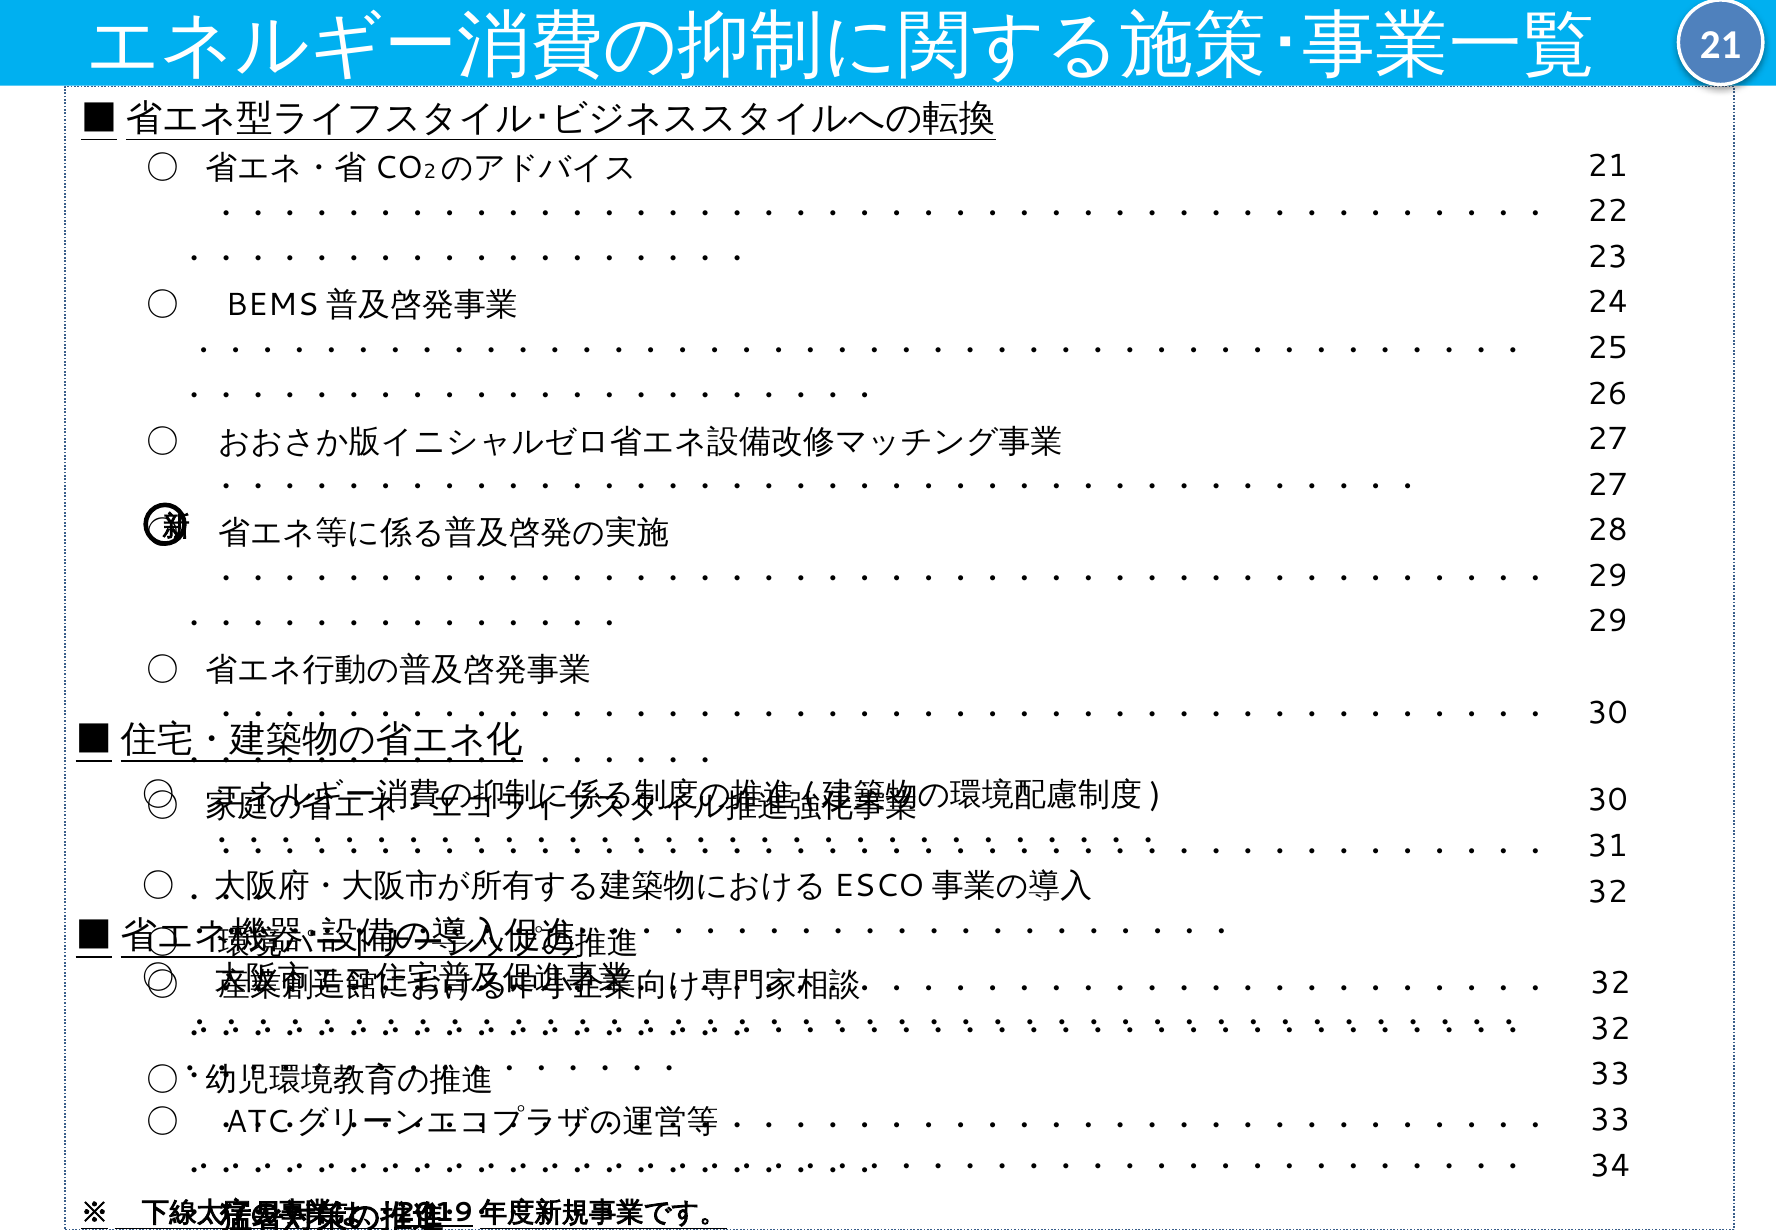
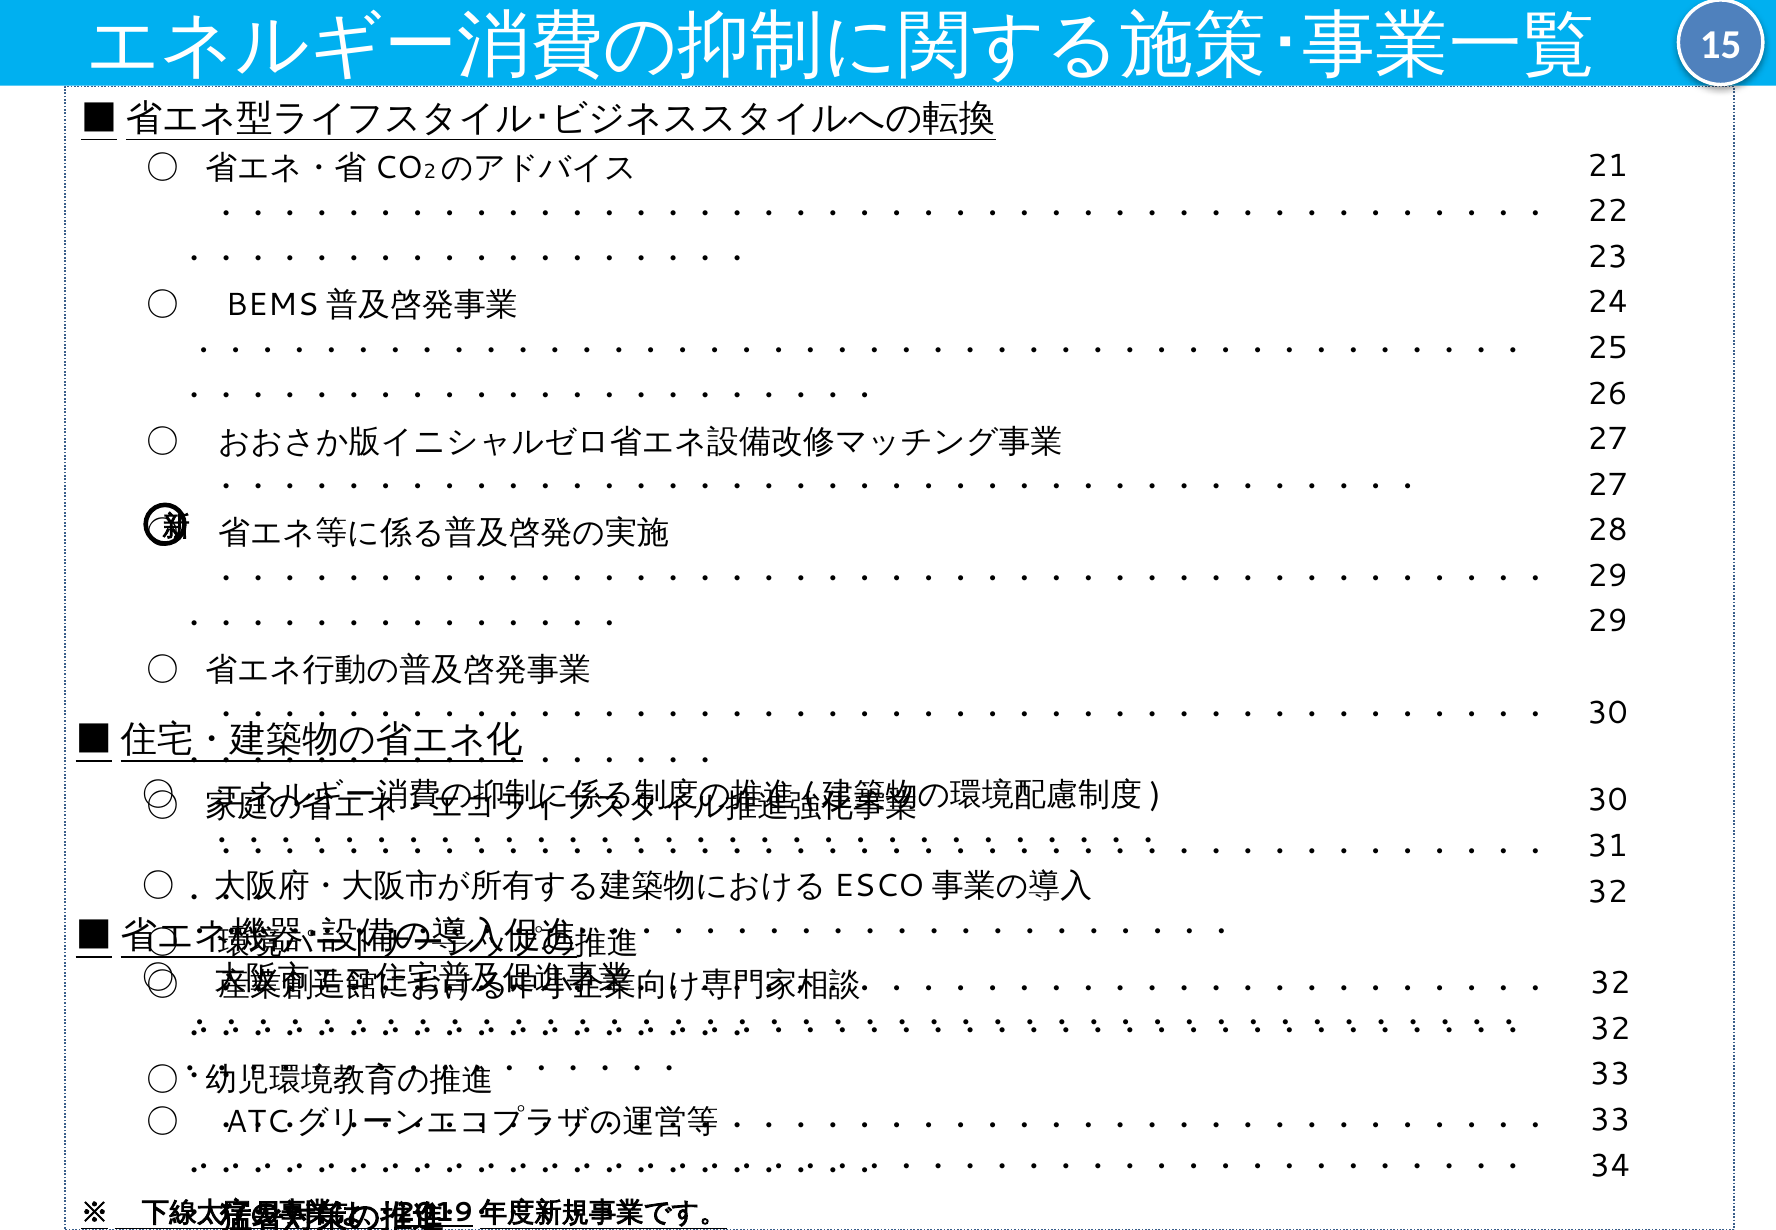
21: 21 -> 15 (1721, 45)
